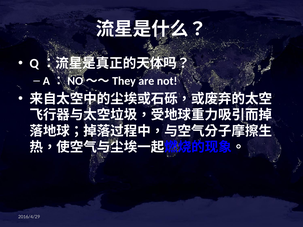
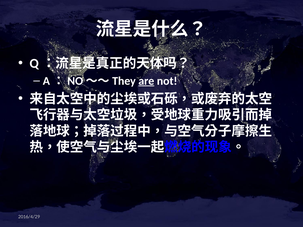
are underline: none -> present (146, 81)
